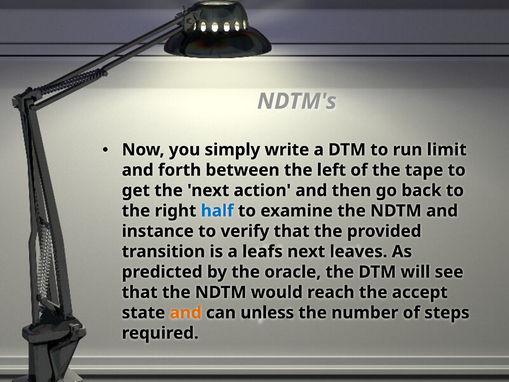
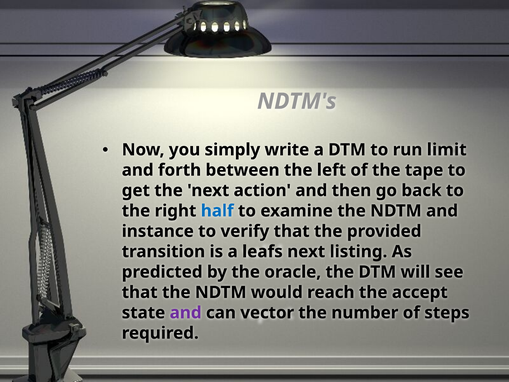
leaves: leaves -> listing (358, 251)
and colour: orange -> purple (186, 313)
unless: unless -> vector (267, 313)
